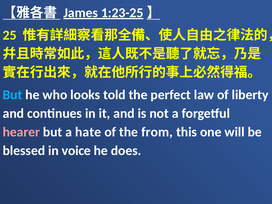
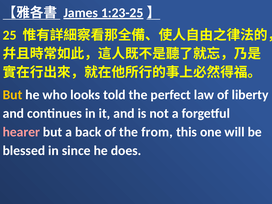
But colour: light blue -> yellow (13, 95)
hate: hate -> back (88, 132)
voice: voice -> since (76, 151)
